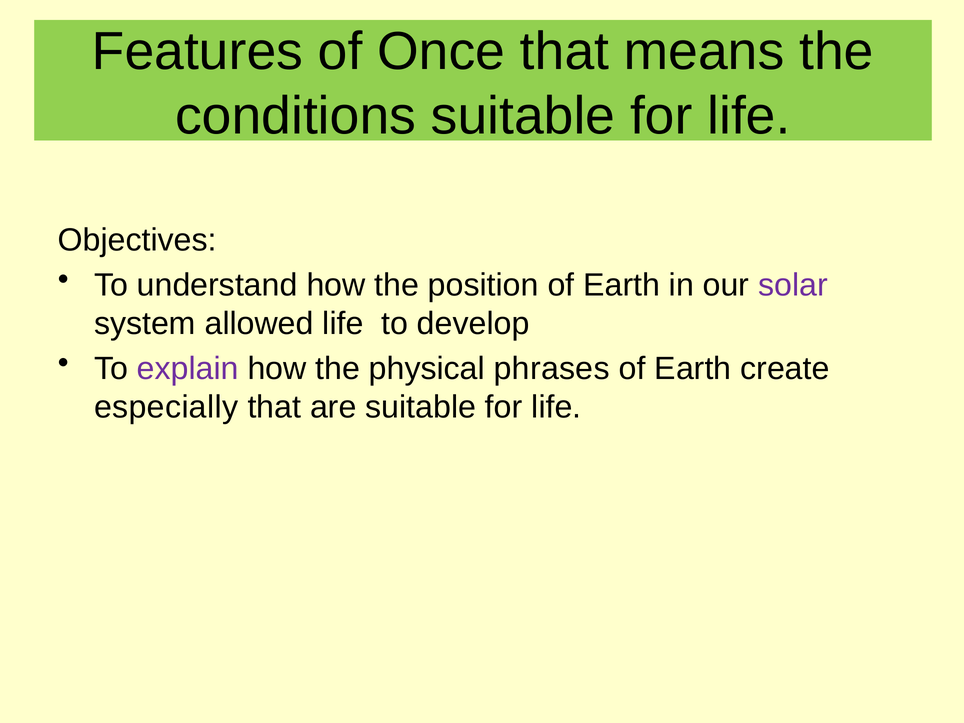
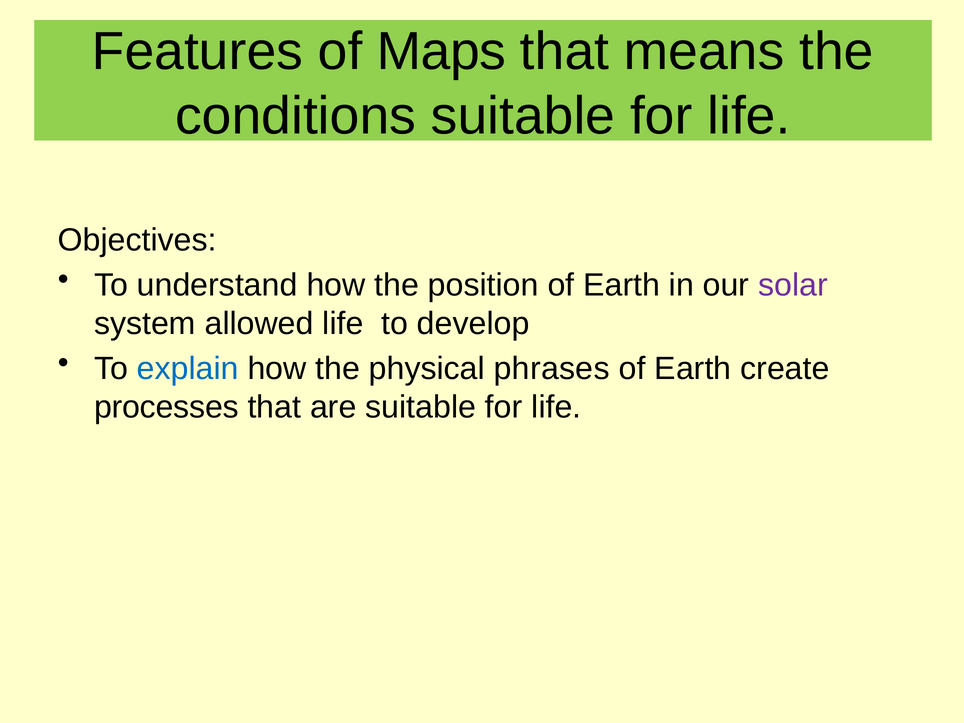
Once: Once -> Maps (441, 52)
explain colour: purple -> blue (188, 369)
especially: especially -> processes (166, 407)
